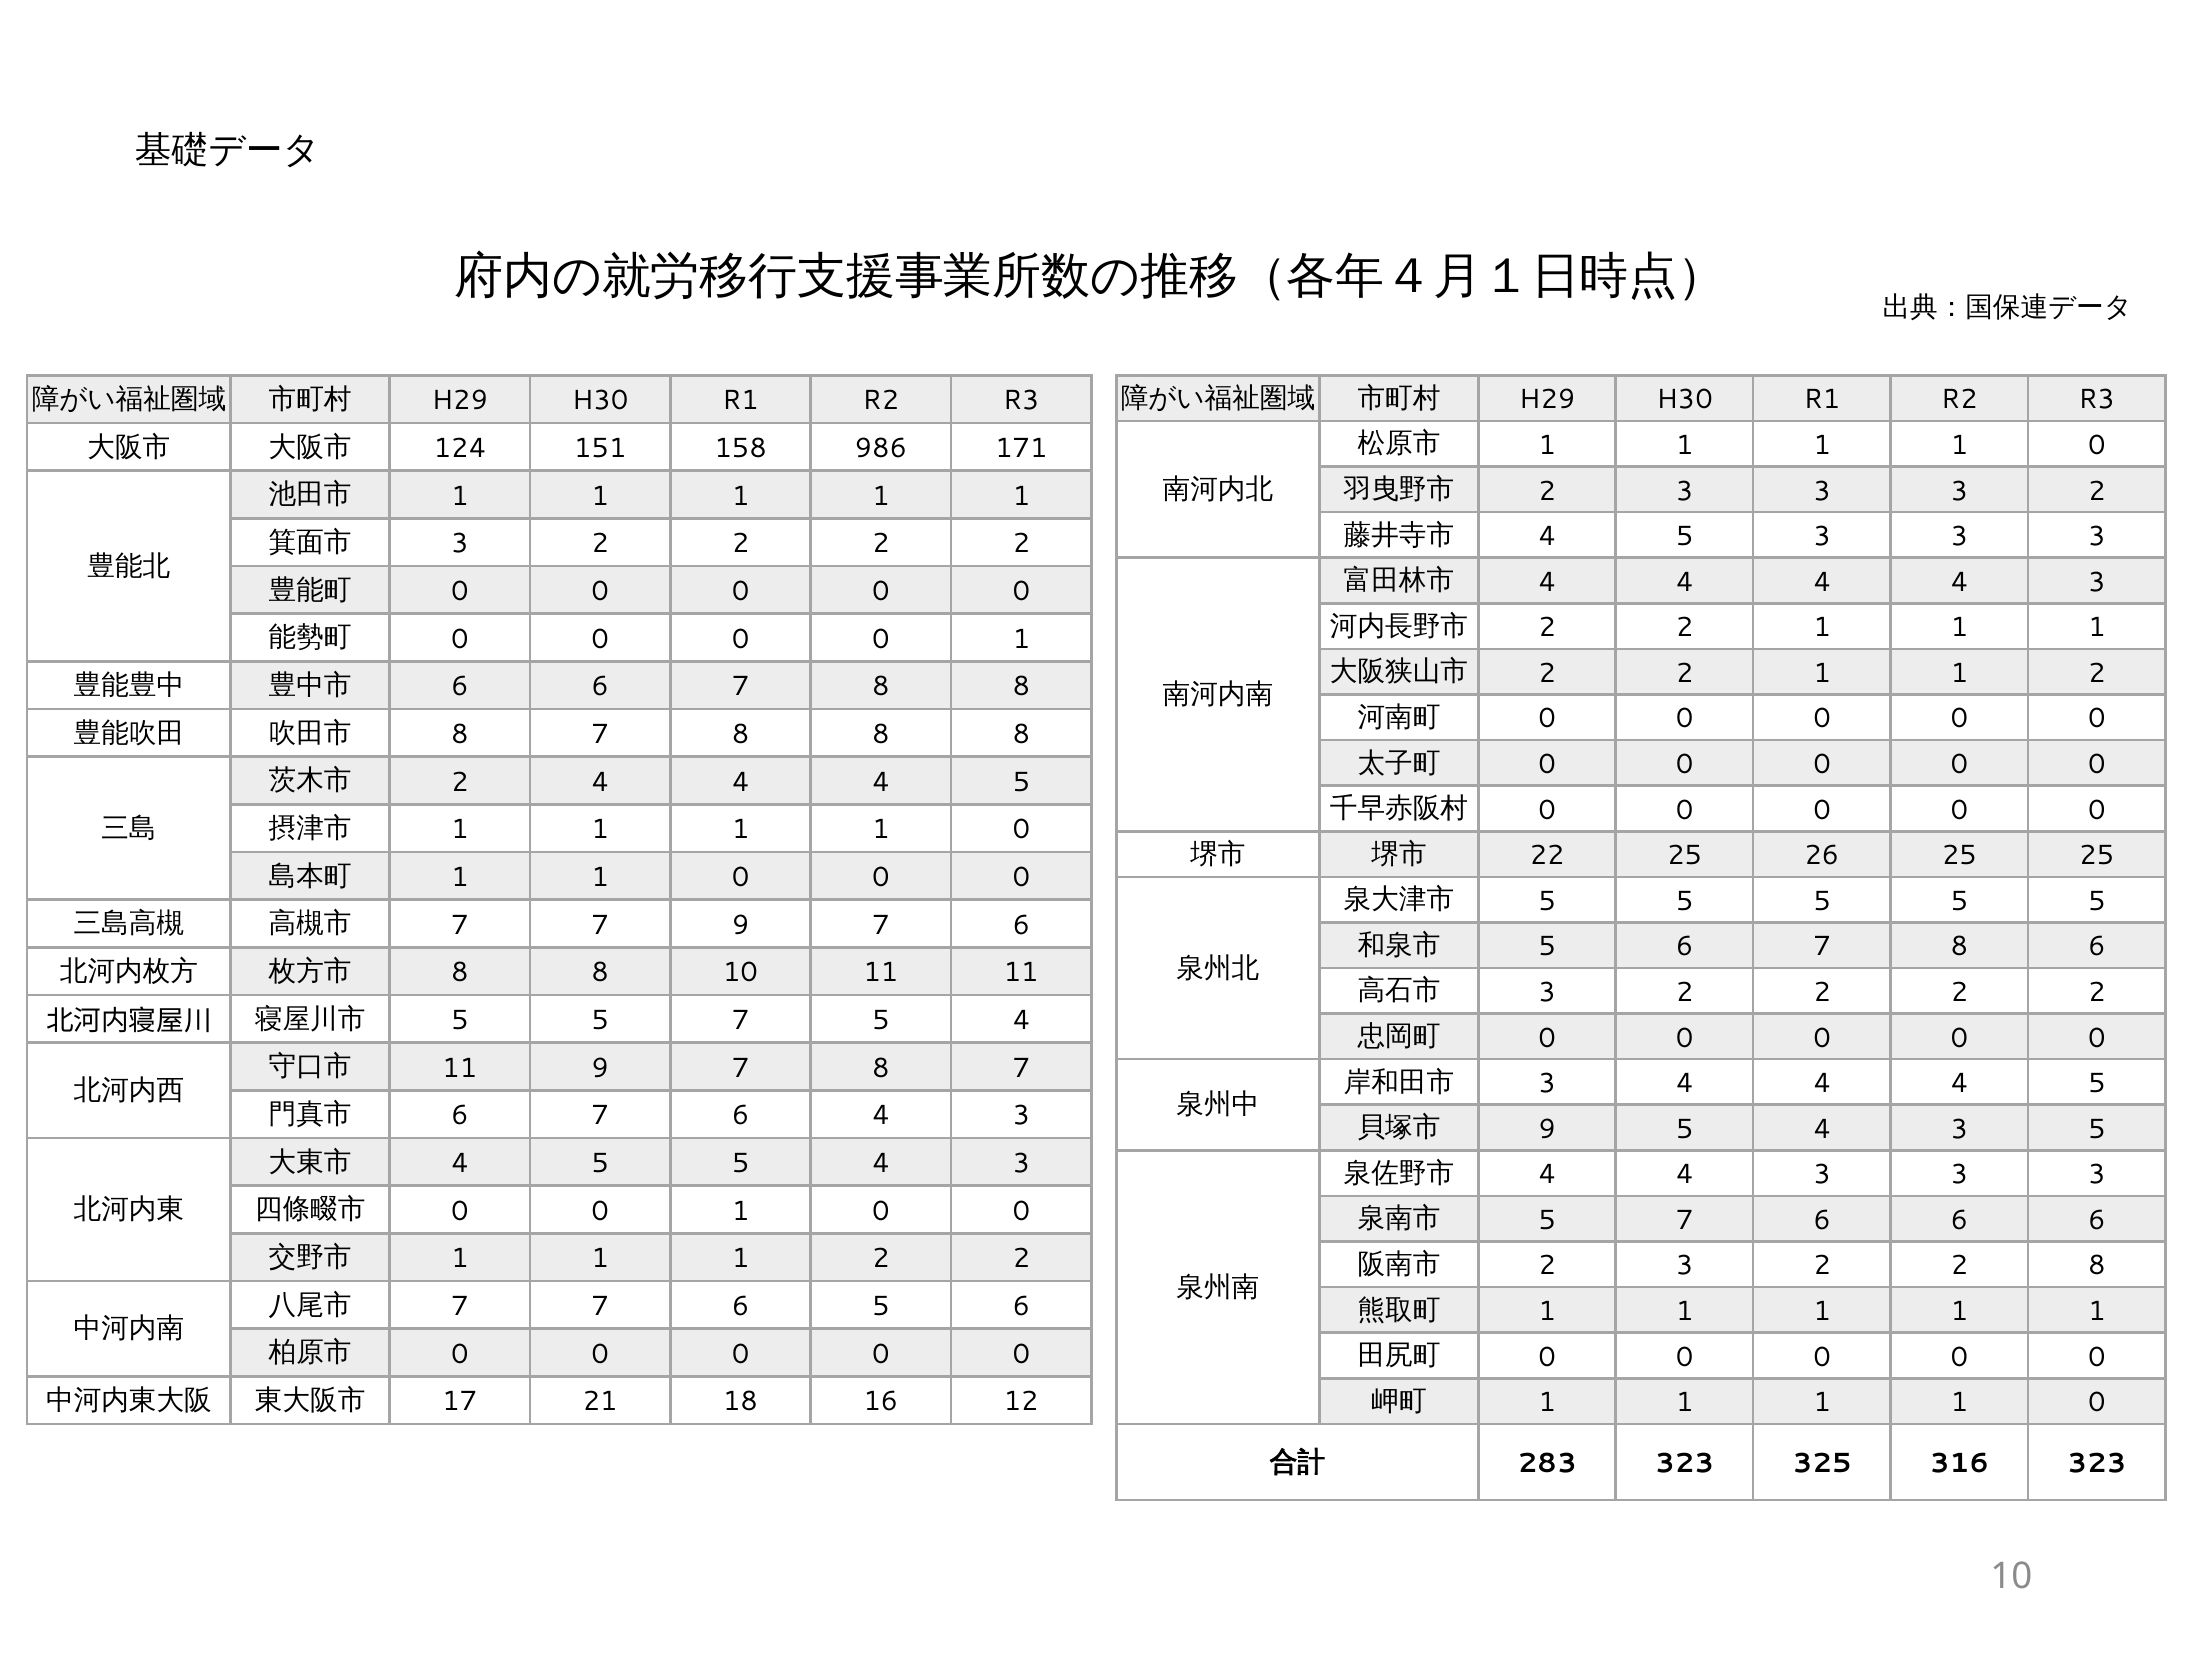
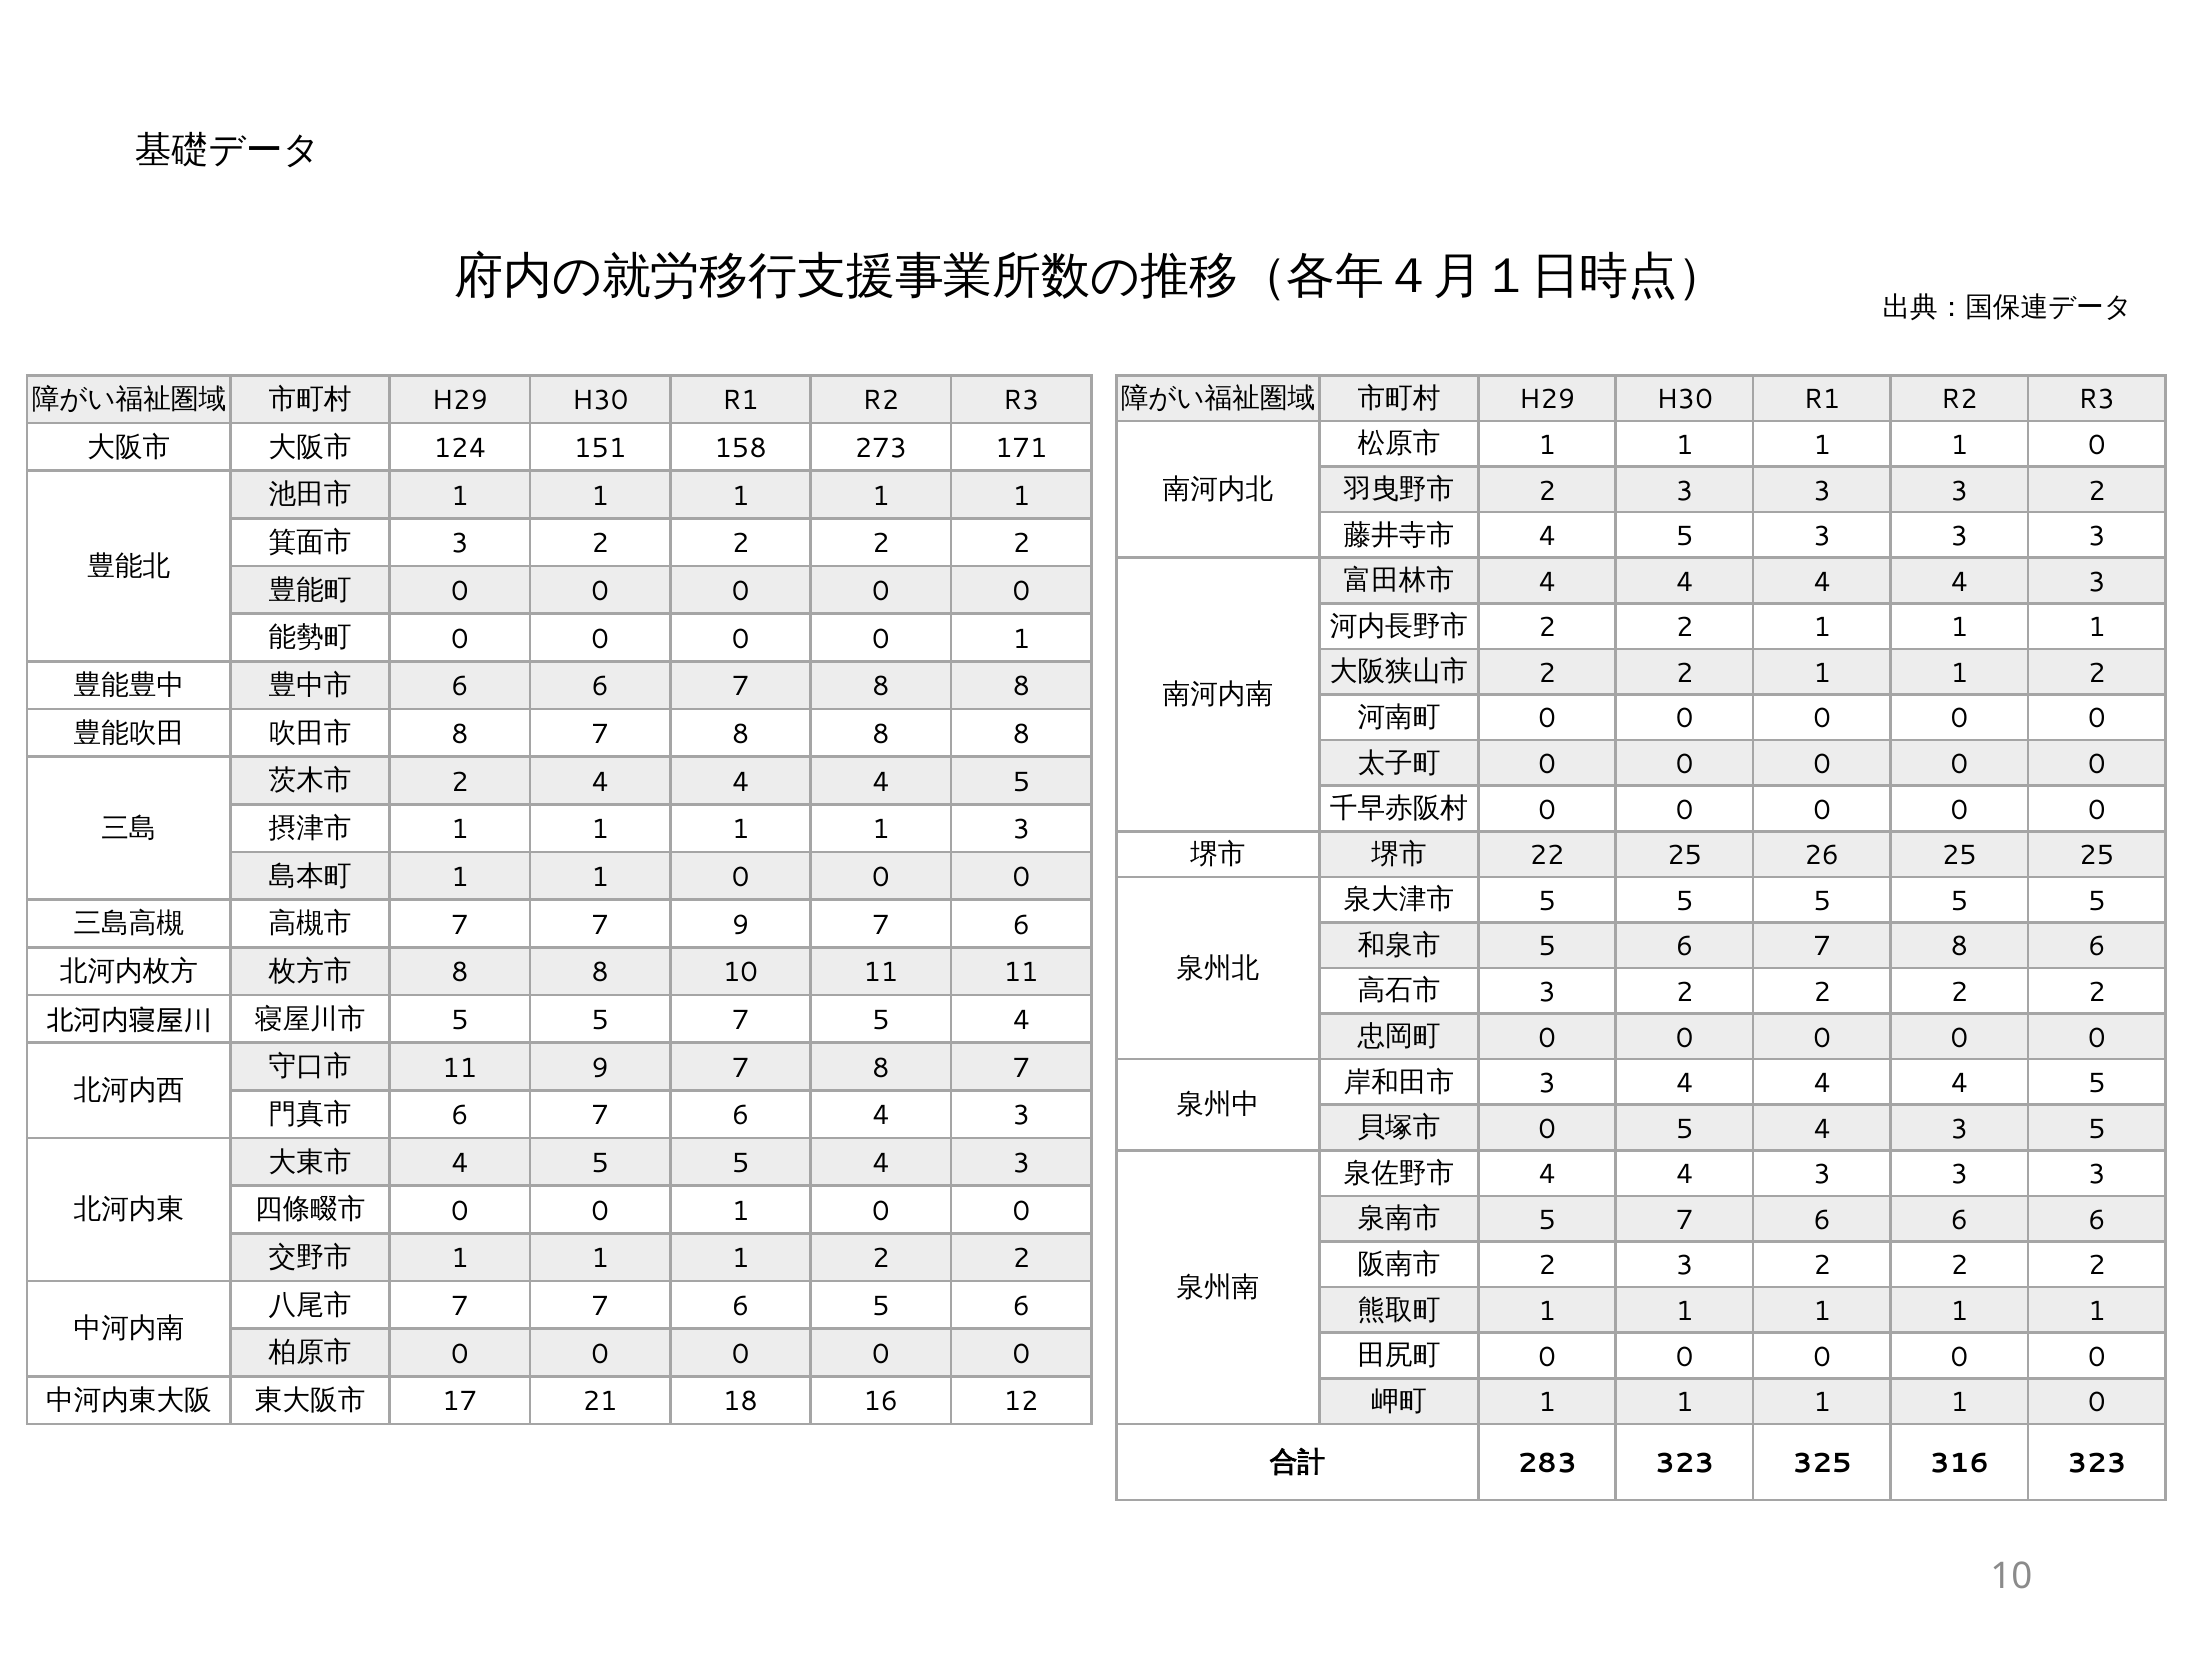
986: 986 -> 273 (881, 449)
0: 0 -> 3 (1021, 830)
9: 9 -> 0 (1547, 1129)
8: 8 -> 2 (2097, 1266)
